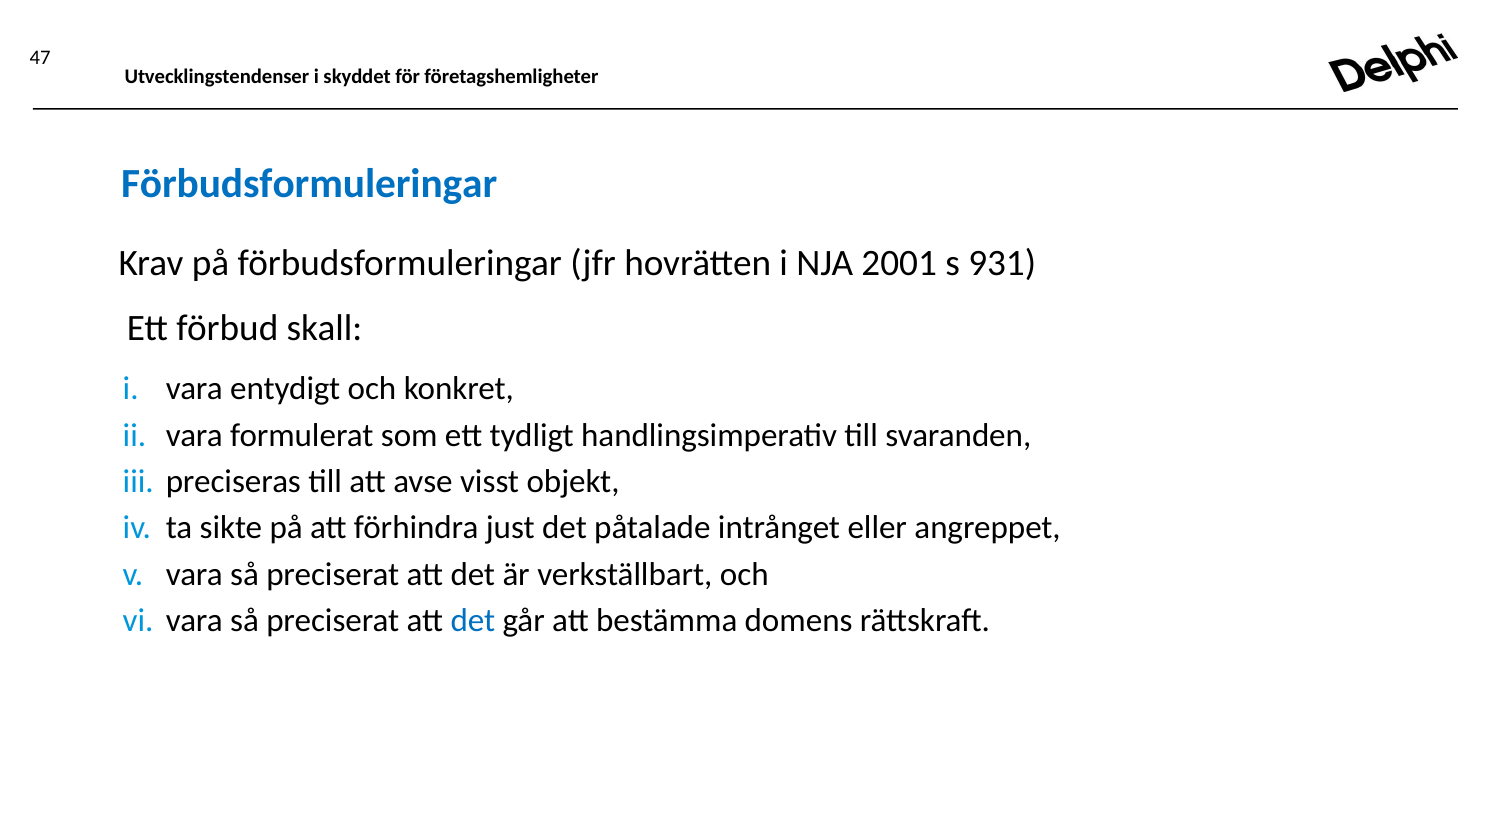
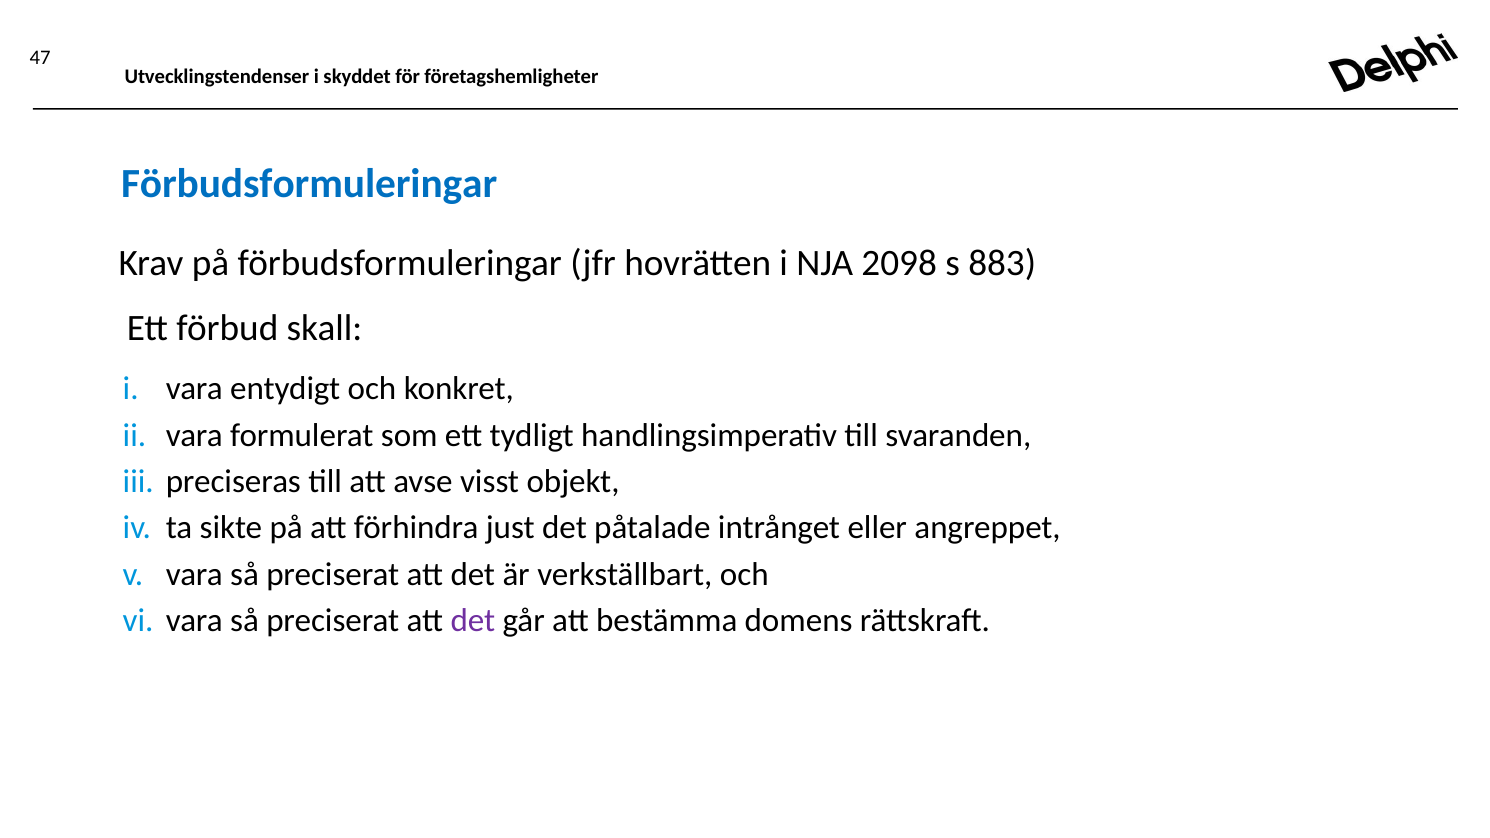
2001: 2001 -> 2098 (899, 264)
931: 931 -> 883 (1002, 264)
det colour: blue -> purple (473, 621)
